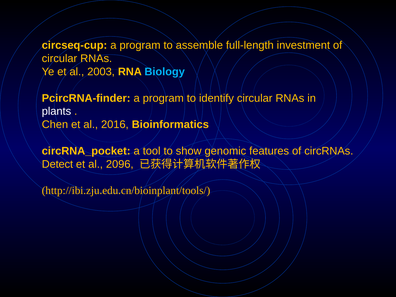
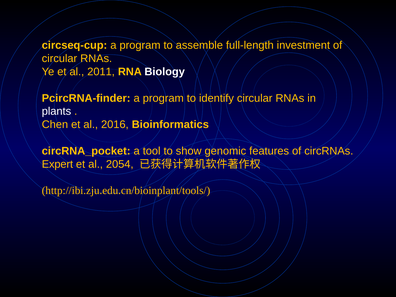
2003: 2003 -> 2011 (101, 72)
Biology colour: light blue -> white (165, 72)
Detect: Detect -> Expert (57, 164)
2096: 2096 -> 2054 (120, 164)
